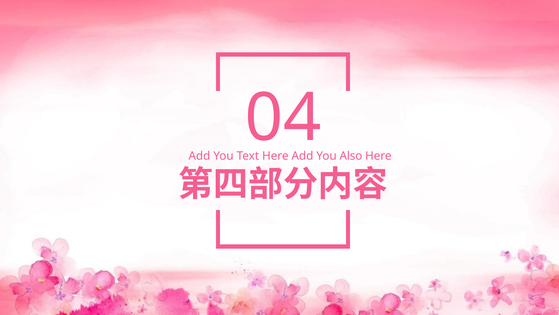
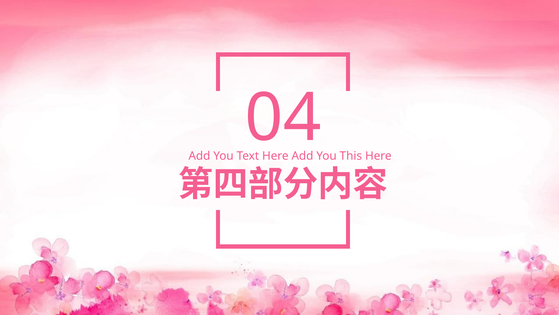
Also: Also -> This (351, 156)
